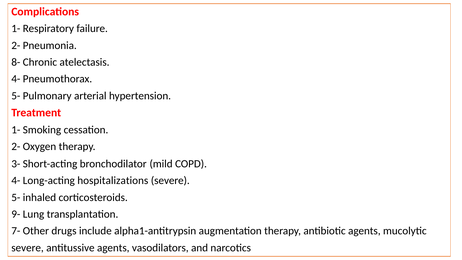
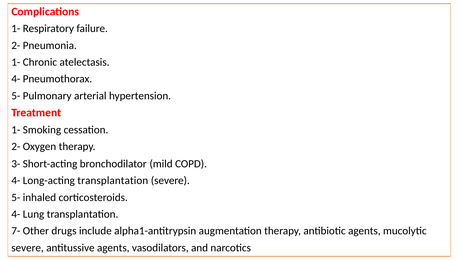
8-: 8- -> 1- (16, 62)
Long-acting hospitalizations: hospitalizations -> transplantation (113, 181)
9-: 9- -> 4- (16, 214)
